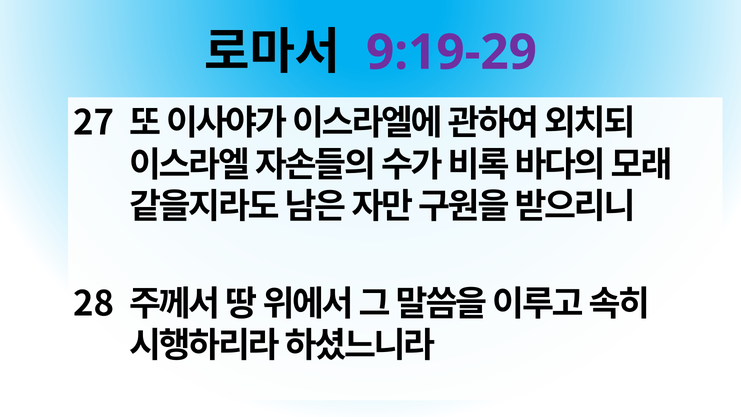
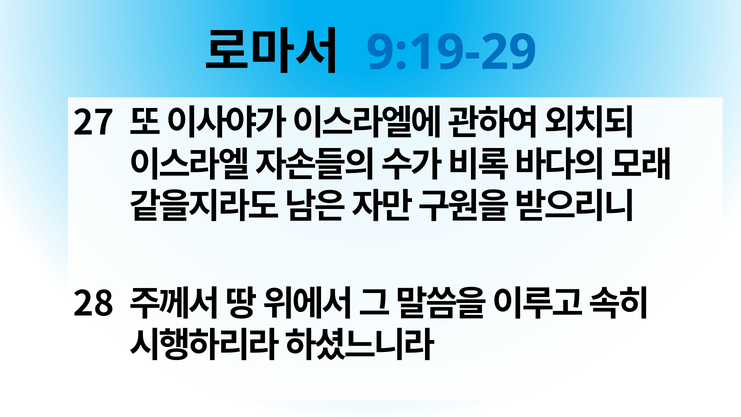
9:19-29 colour: purple -> blue (451, 52)
